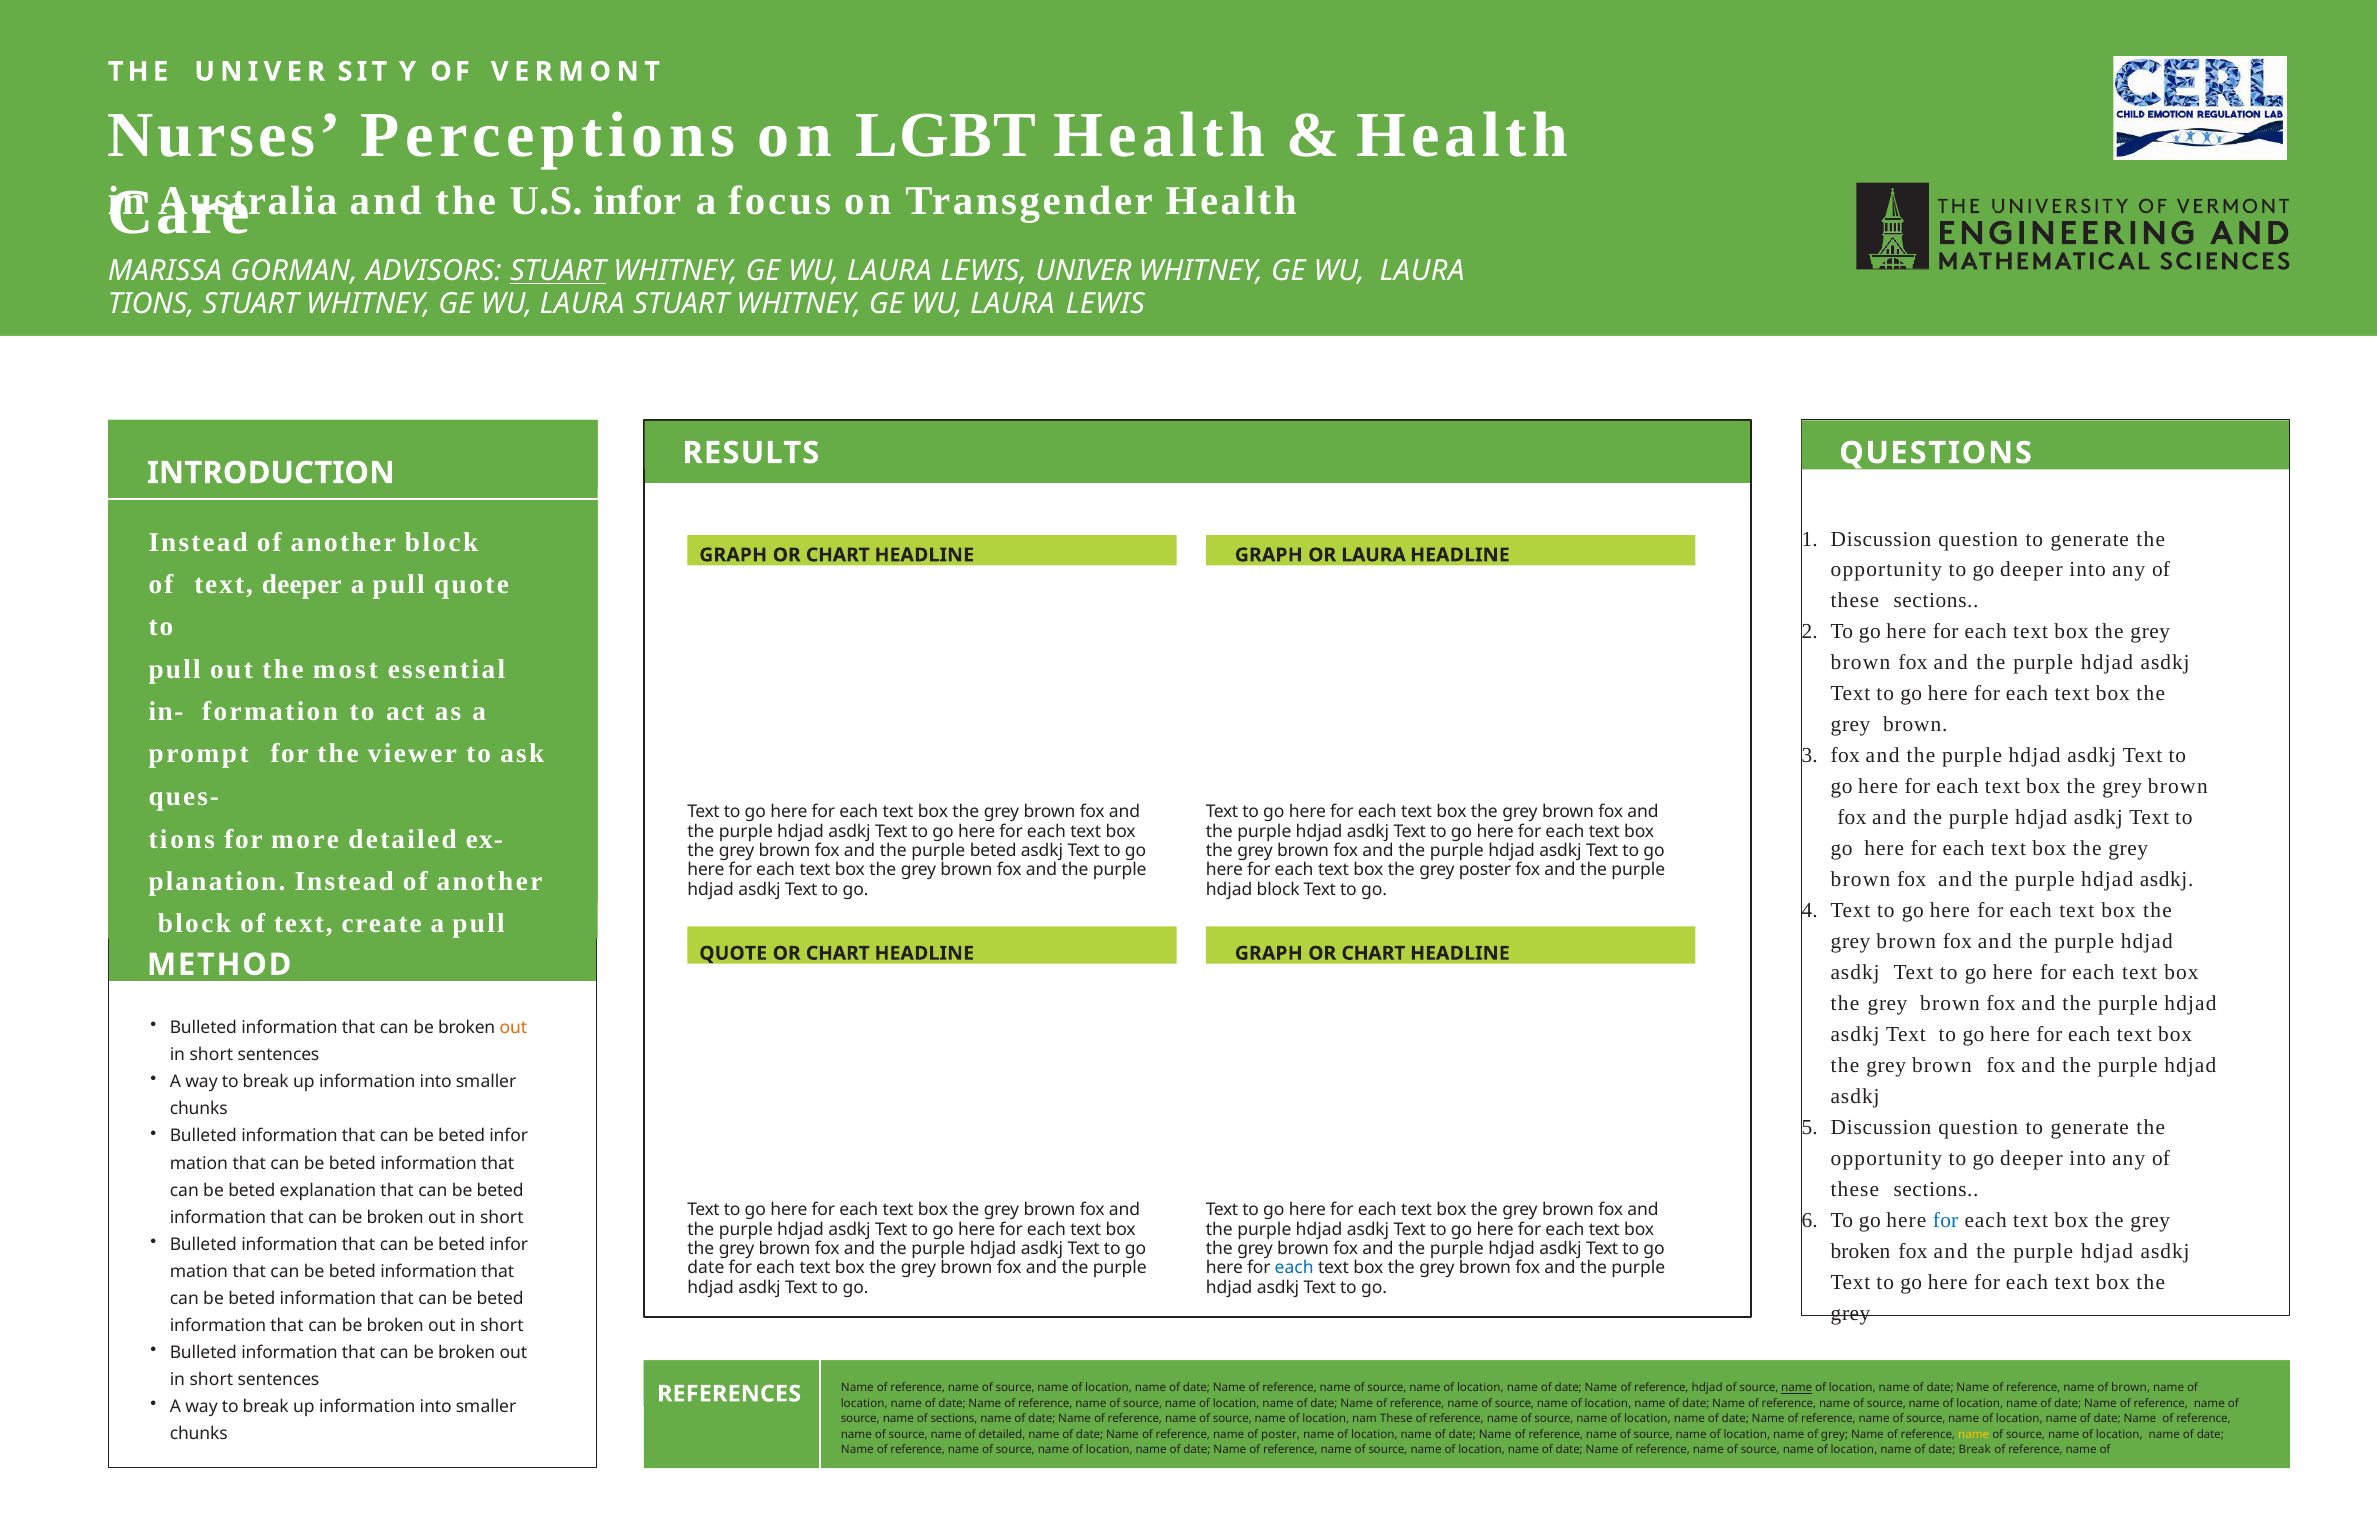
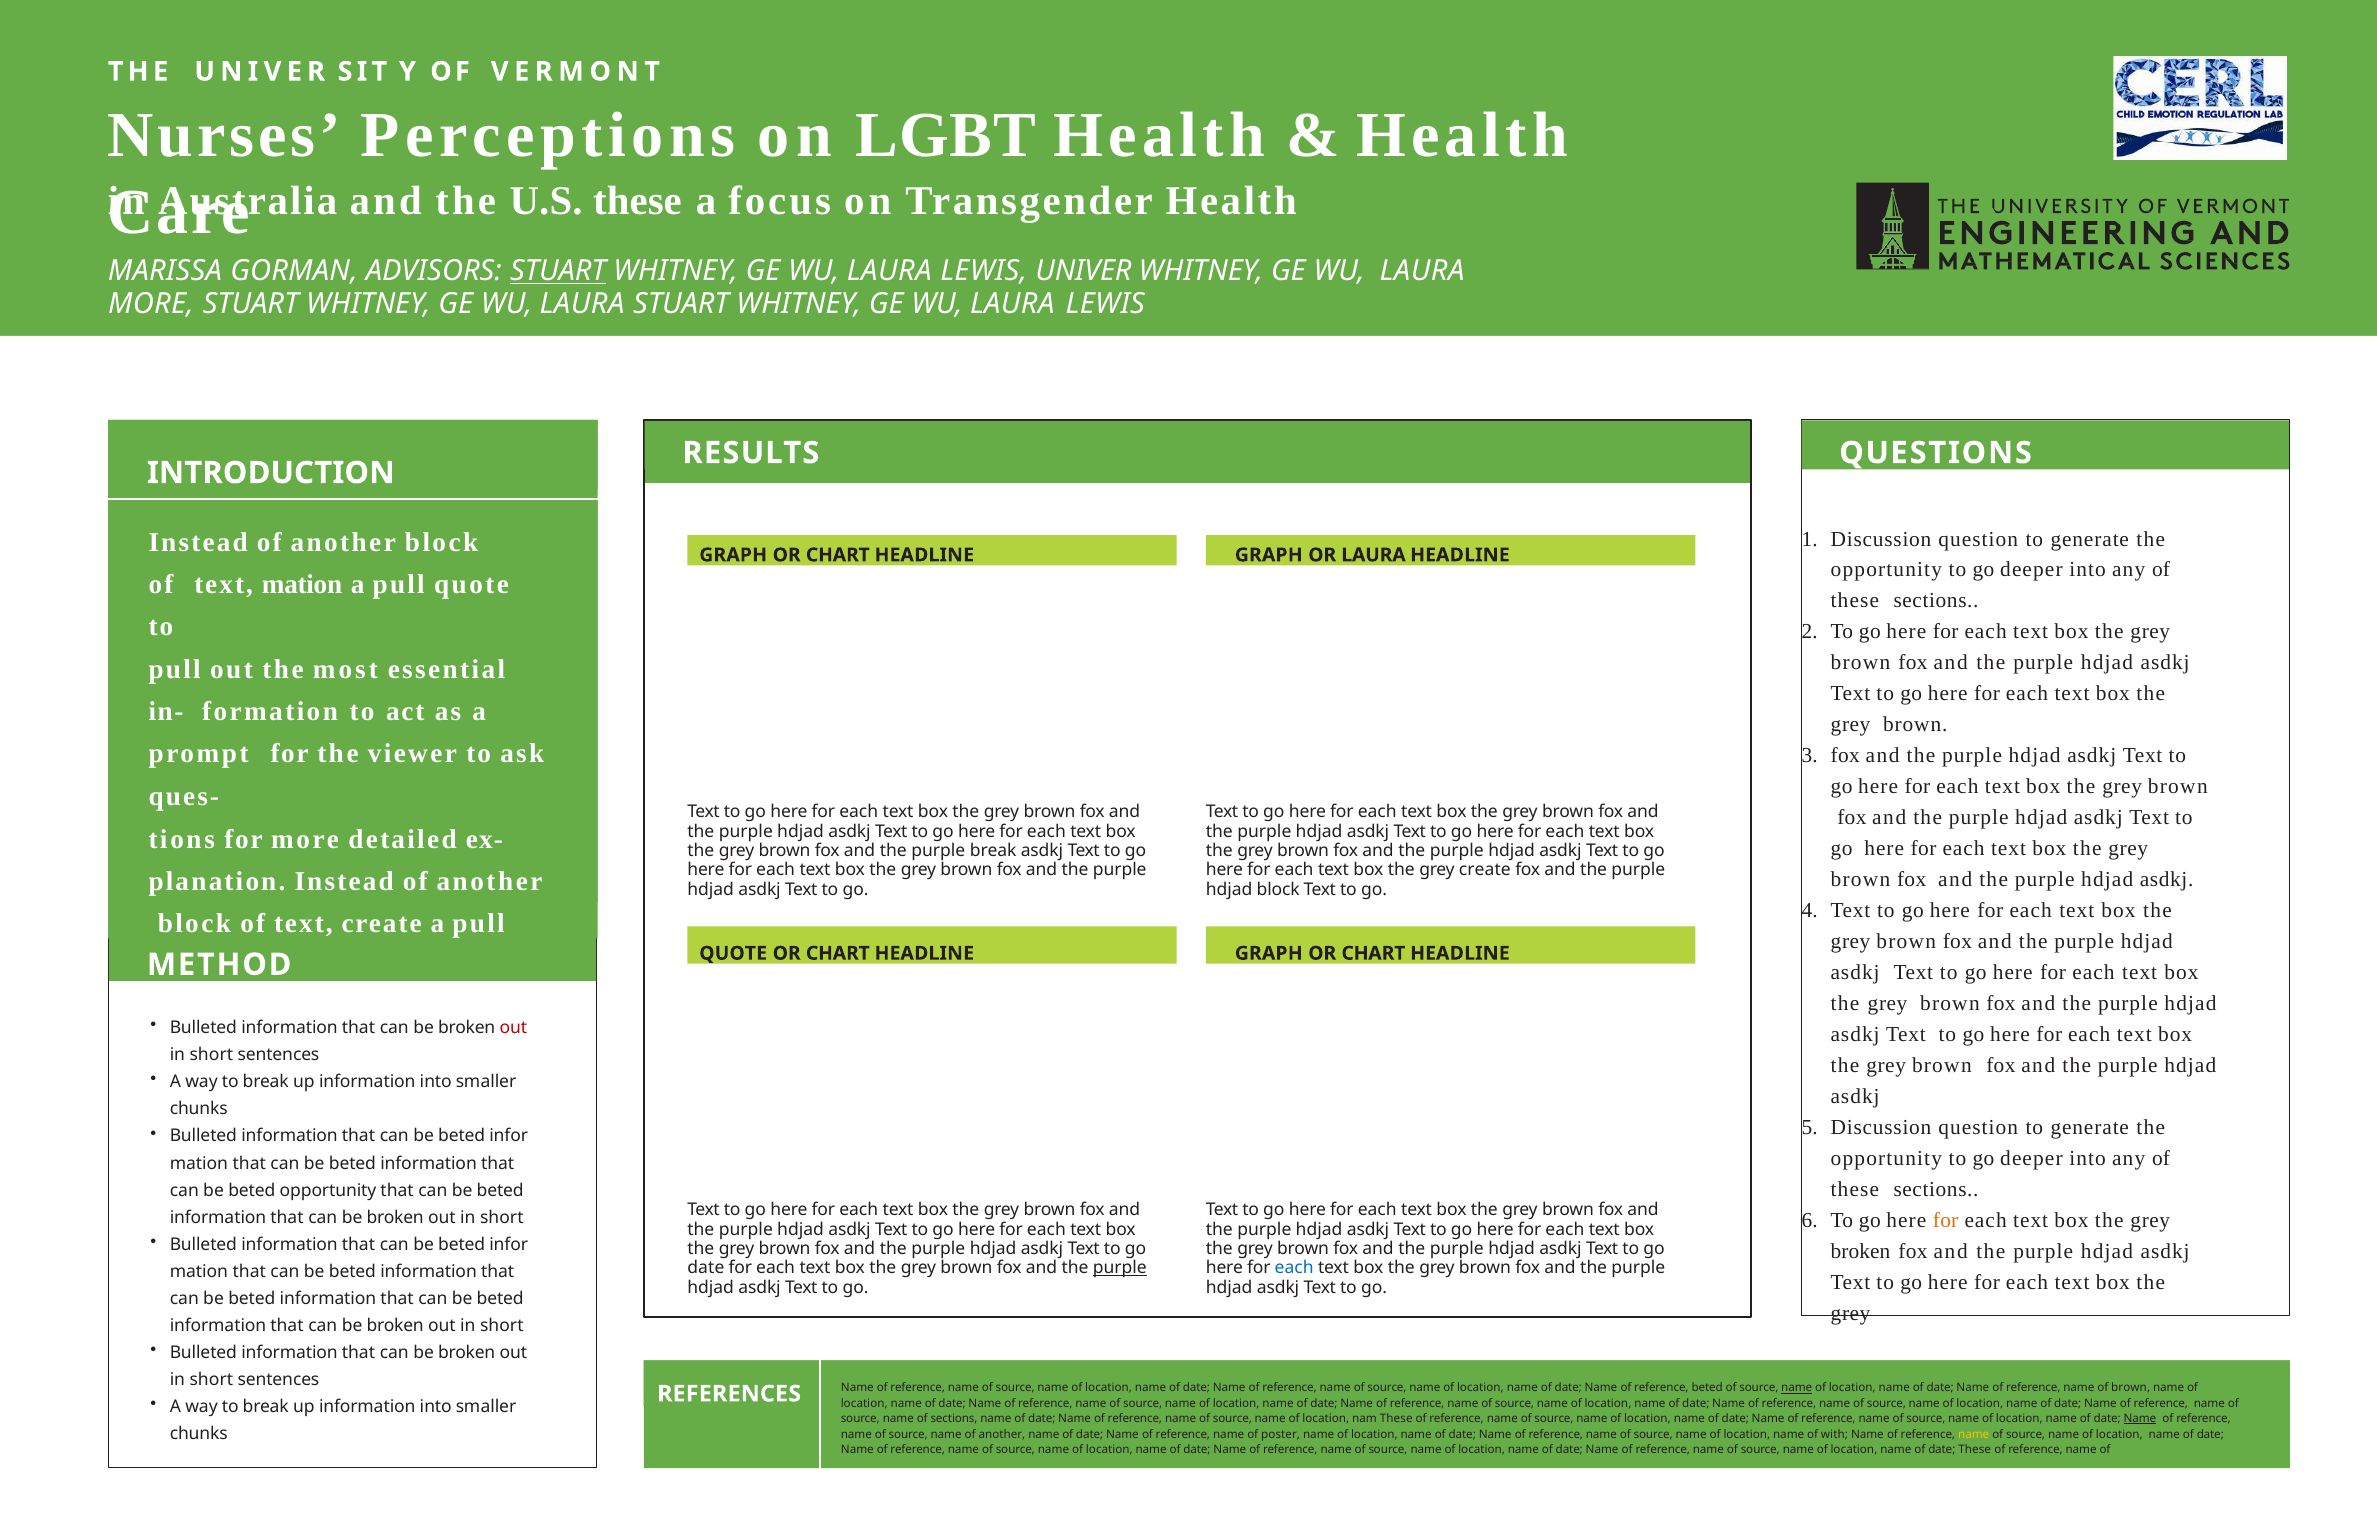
U.S infor: infor -> these (637, 201)
TIONS: TIONS -> MORE (151, 304)
text deeper: deeper -> mation (302, 585)
purple beted: beted -> break (993, 851)
grey poster: poster -> create (1485, 870)
out colour: orange -> red (513, 1028)
beted explanation: explanation -> opportunity (328, 1190)
for colour: blue -> orange (1946, 1221)
purple underline: none -> present (1120, 1268)
reference hdjad: hdjad -> beted (1707, 1388)
Name underline: none -> present (2140, 1419)
name of detailed: detailed -> another (1002, 1434)
of grey: grey -> with (1834, 1434)
date Break: Break -> These (1975, 1450)
